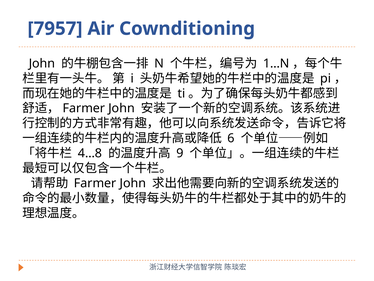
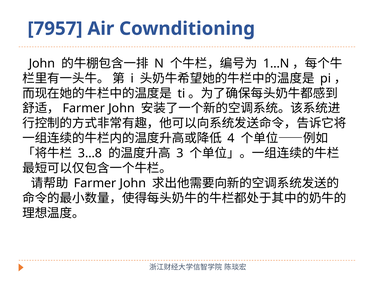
6: 6 -> 4 (231, 138)
4…8: 4…8 -> 3…8 (90, 153)
9: 9 -> 3 (180, 153)
